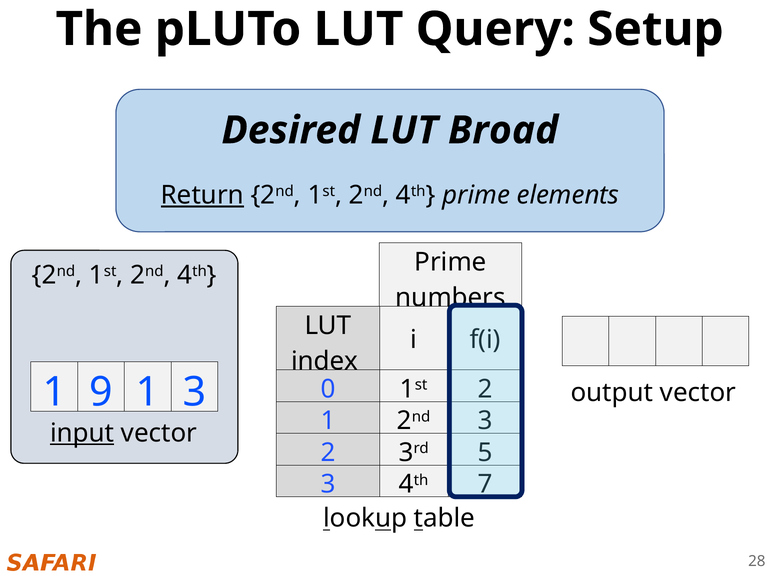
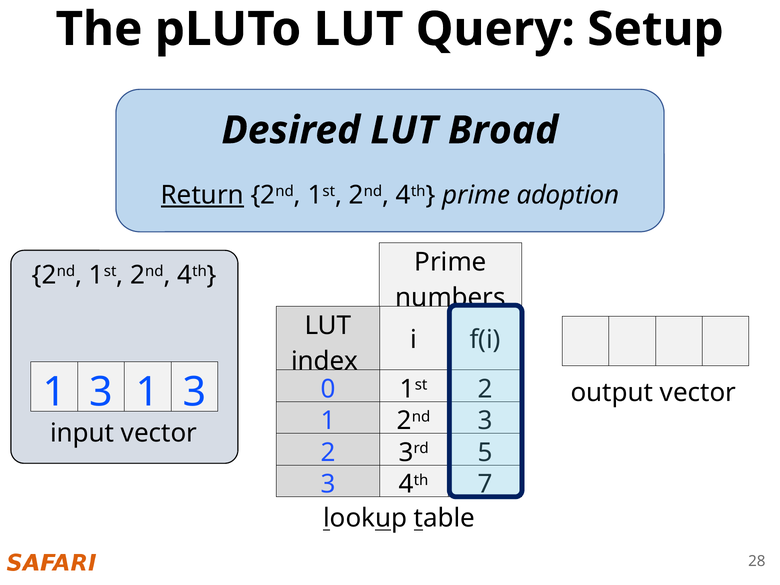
elements: elements -> adoption (568, 195)
9: 9 -> 3 (101, 392)
input underline: present -> none (82, 433)
